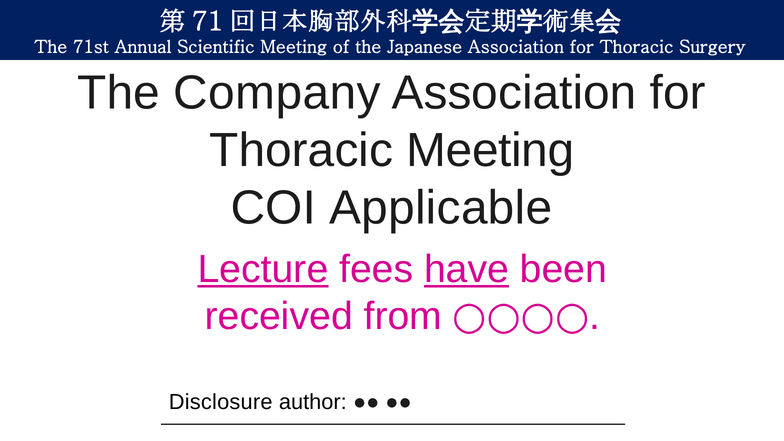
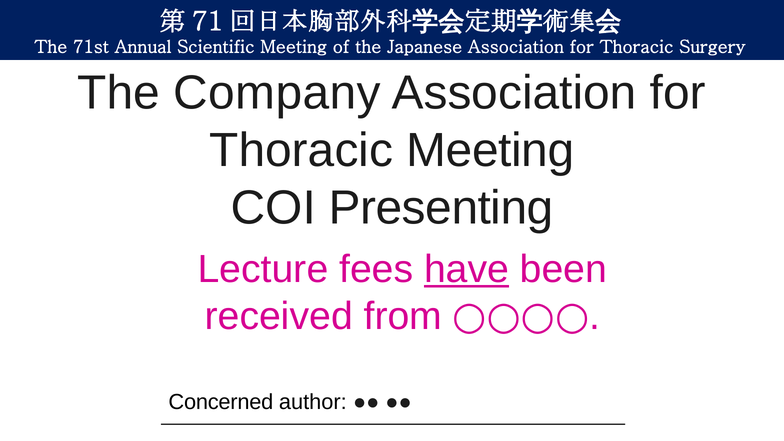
Applicable: Applicable -> Presenting (441, 208)
Lecture underline: present -> none (263, 269)
Disclosure: Disclosure -> Concerned (221, 402)
